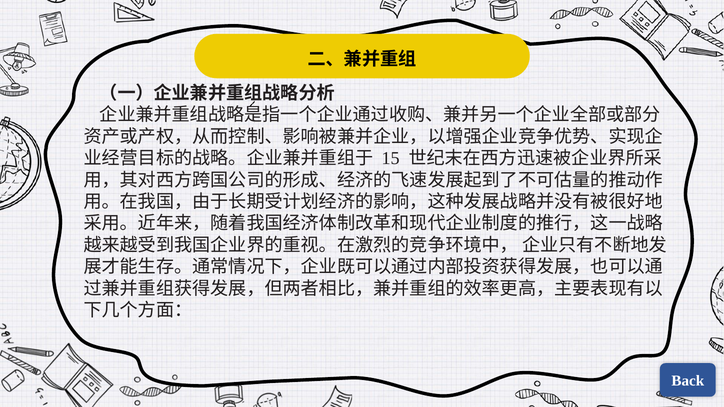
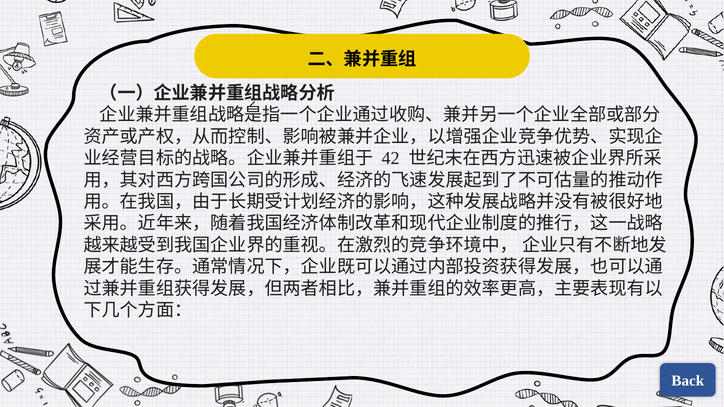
15: 15 -> 42 (391, 158)
